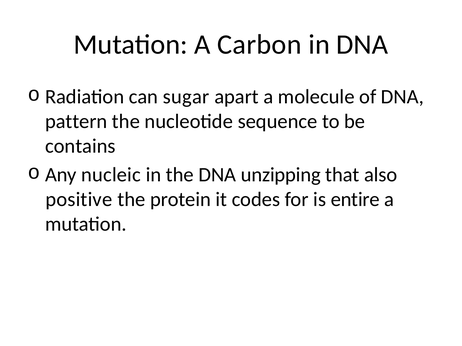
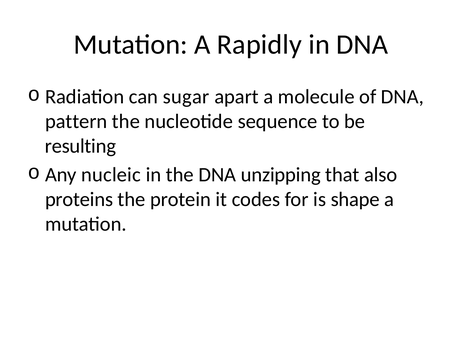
Carbon: Carbon -> Rapidly (259, 45)
contains: contains -> resulting (80, 146)
positive: positive -> proteins (79, 200)
entire: entire -> shape (355, 200)
